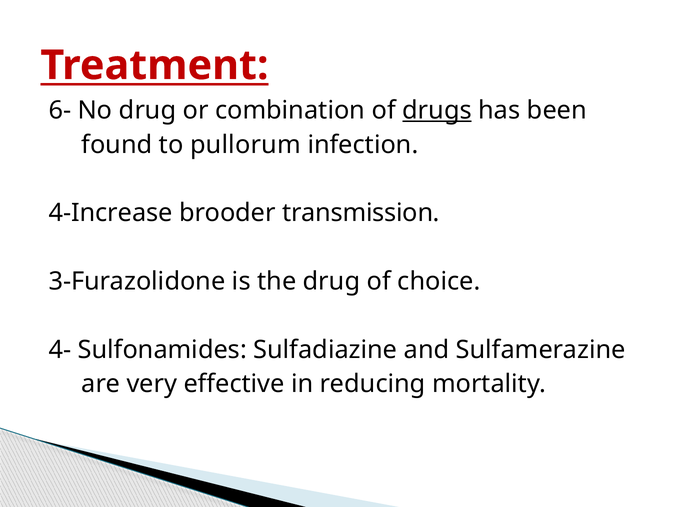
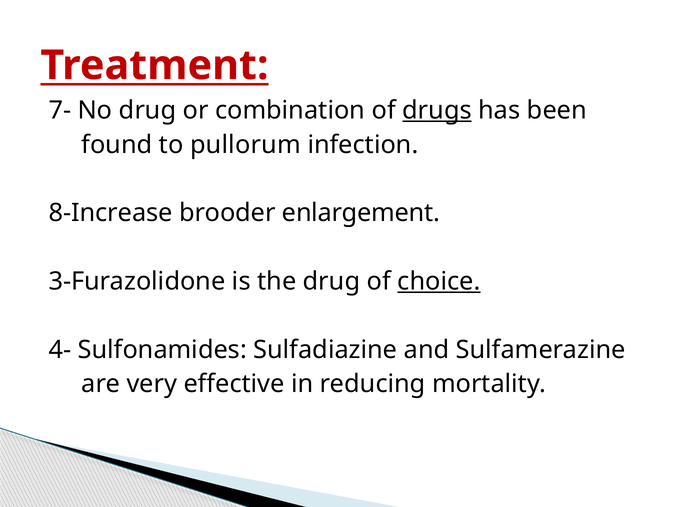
6-: 6- -> 7- (60, 110)
4-Increase: 4-Increase -> 8-Increase (111, 213)
transmission: transmission -> enlargement (361, 213)
choice underline: none -> present (439, 281)
